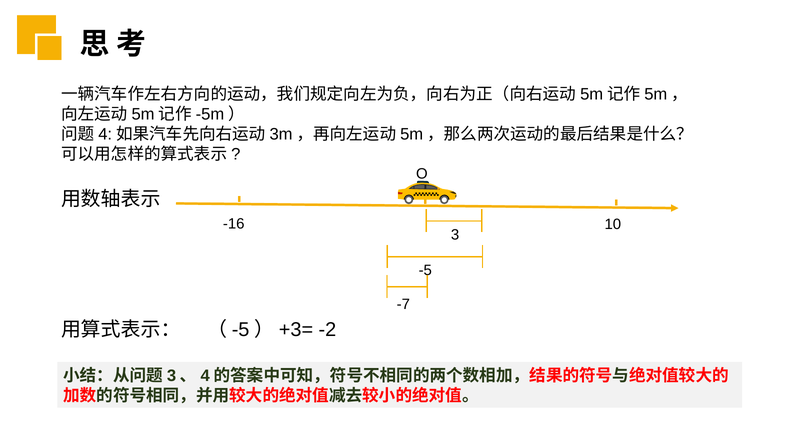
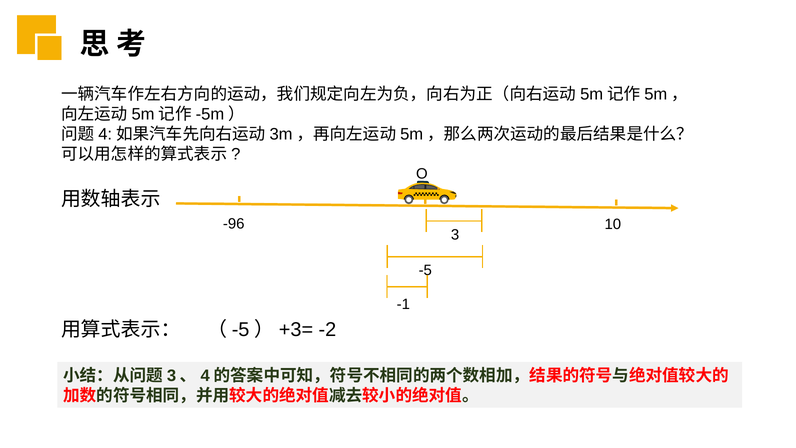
-16: -16 -> -96 (234, 224)
-7: -7 -> -1 (403, 304)
